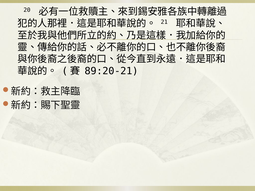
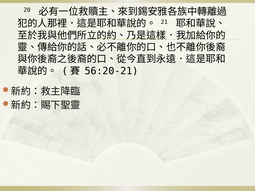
89:20-21: 89:20-21 -> 56:20-21 (111, 71)
